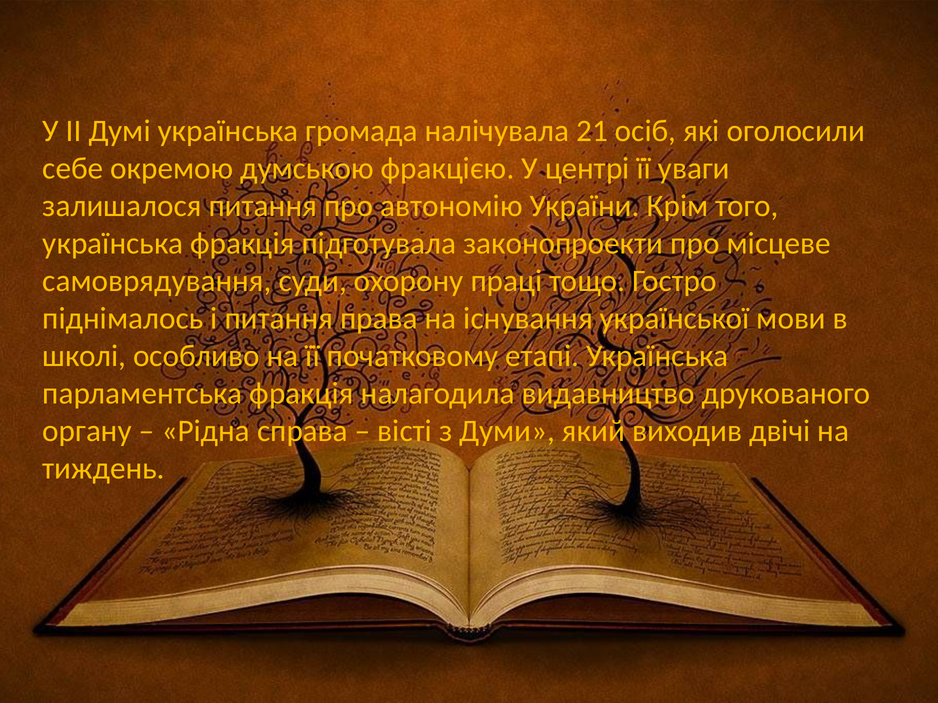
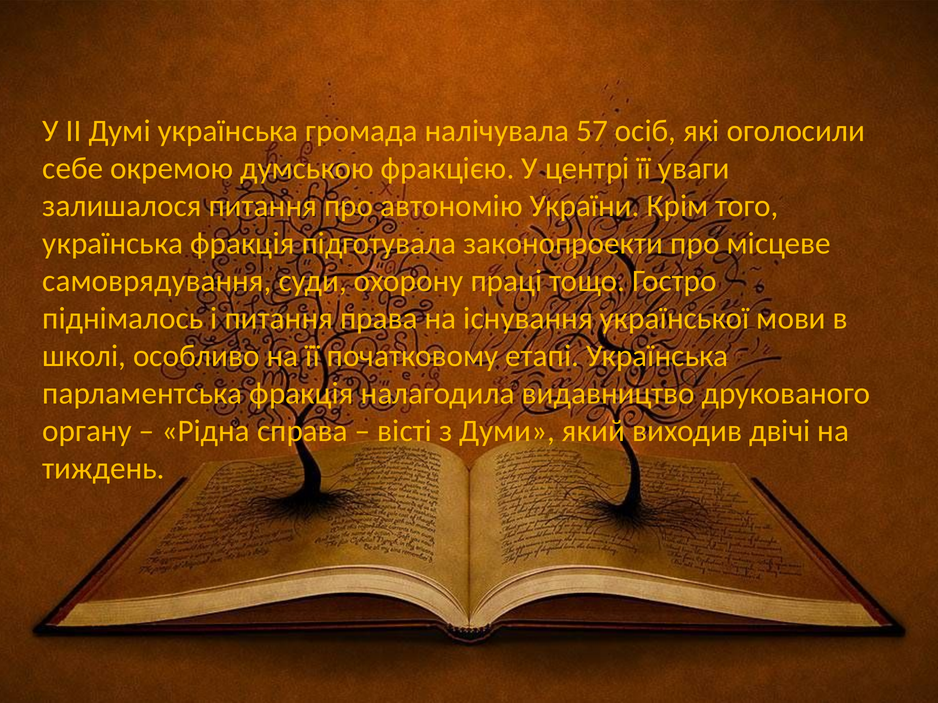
21: 21 -> 57 (592, 131)
